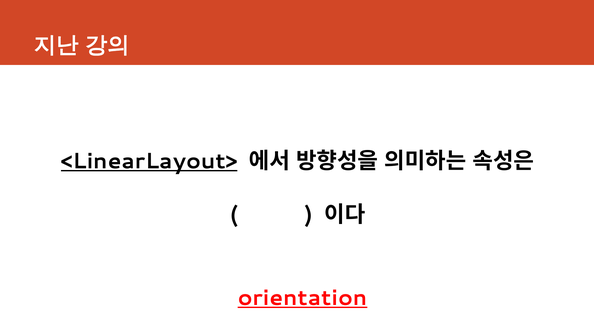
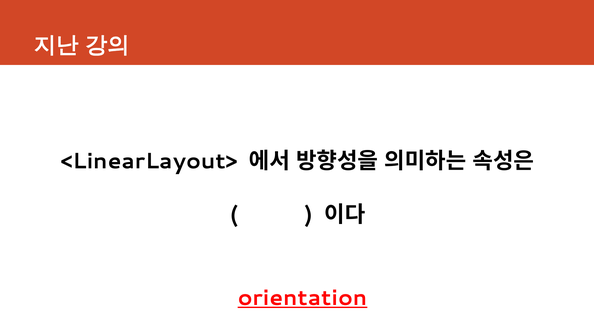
<LinearLayout> underline: present -> none (149, 161)
